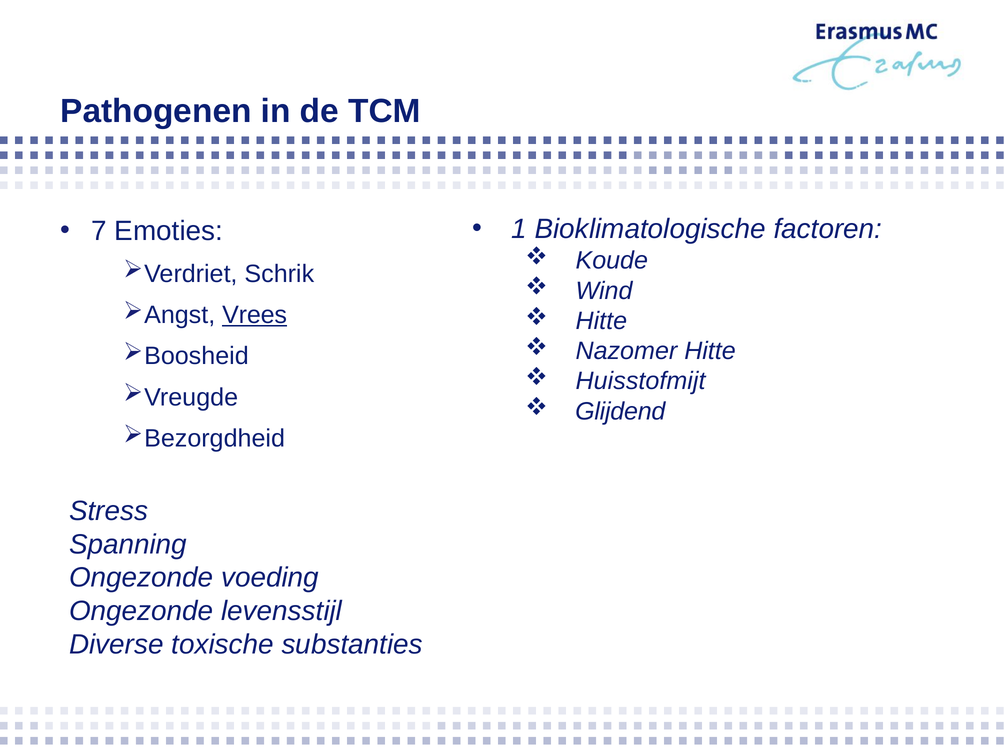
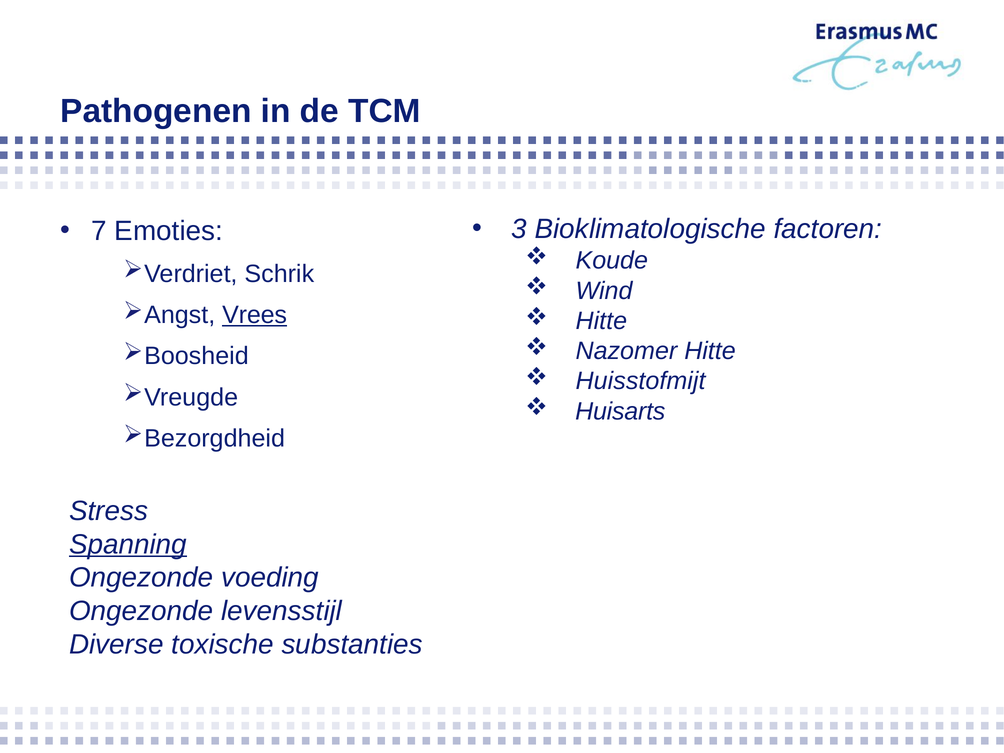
1: 1 -> 3 (519, 229)
Glijdend: Glijdend -> Huisarts (620, 411)
Spanning underline: none -> present (128, 544)
